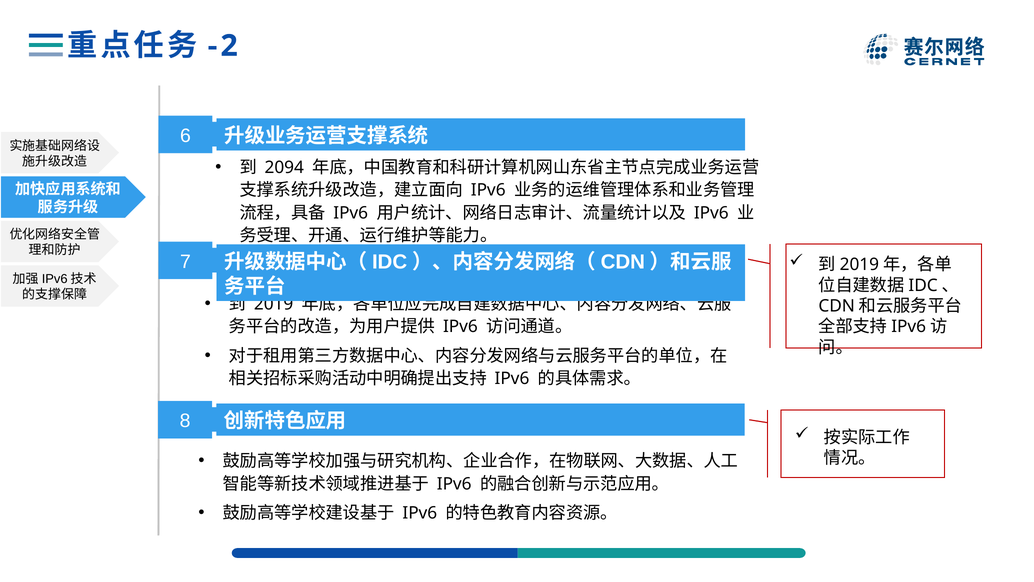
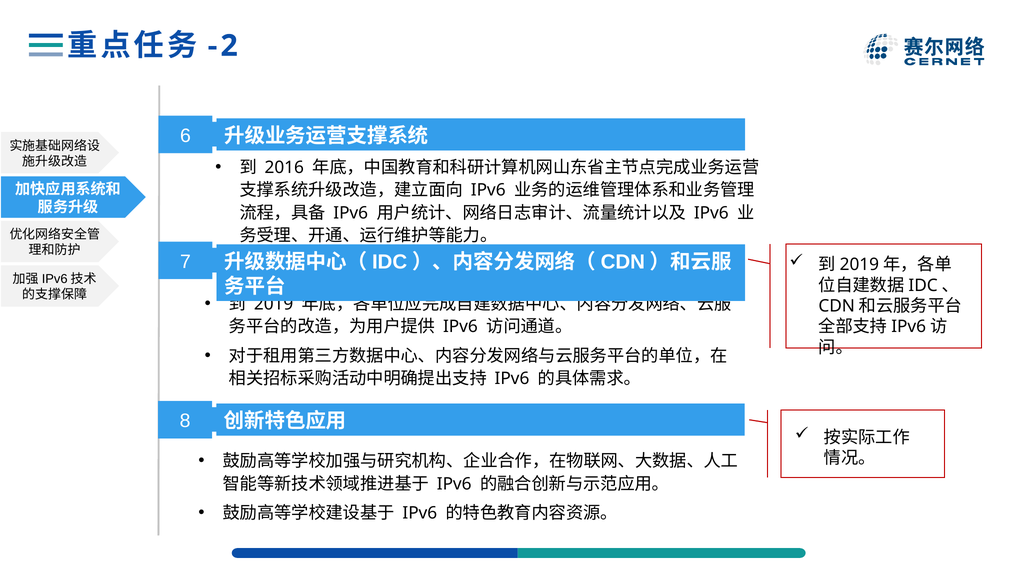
2094: 2094 -> 2016 (284, 167)
